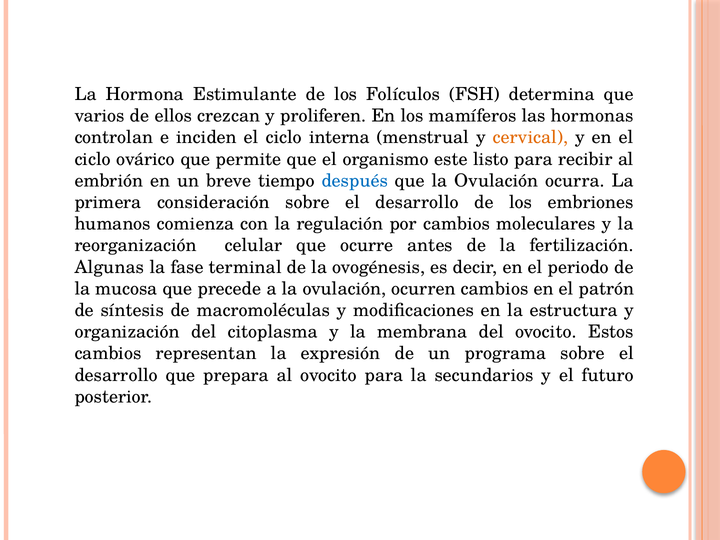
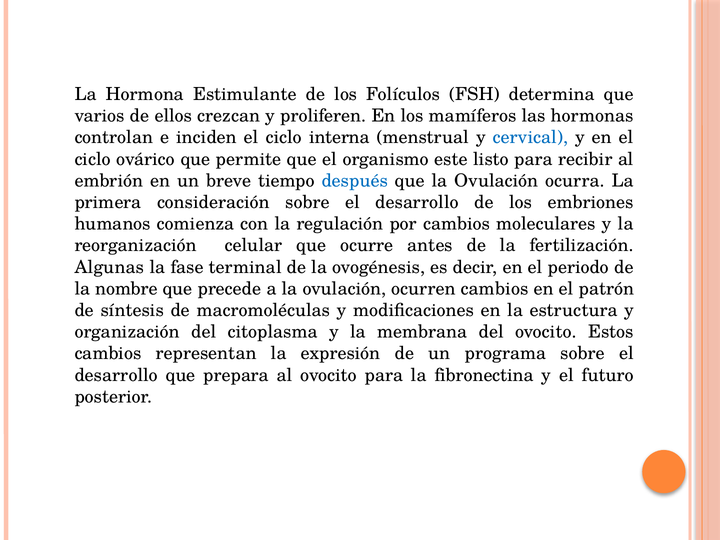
cervical colour: orange -> blue (530, 138)
mucosa: mucosa -> nombre (126, 289)
secundarios: secundarios -> fibronectina (484, 375)
